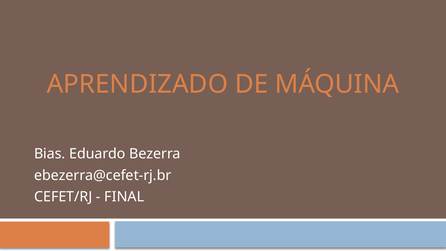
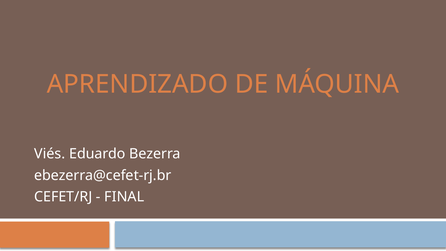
Bias: Bias -> Viés (50, 154)
